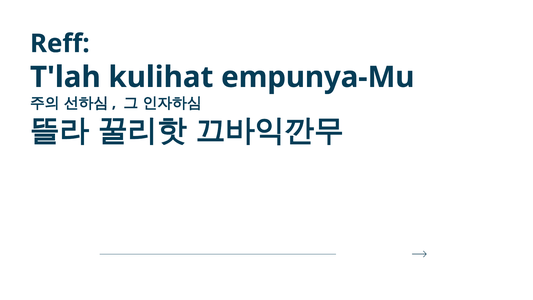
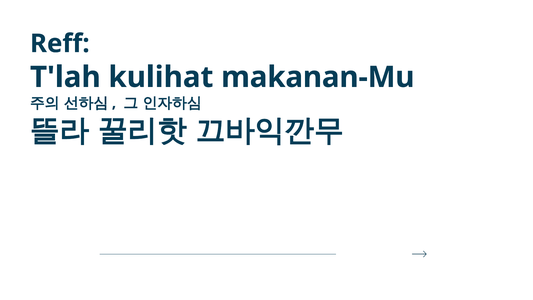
empunya-Mu: empunya-Mu -> makanan-Mu (318, 77)
